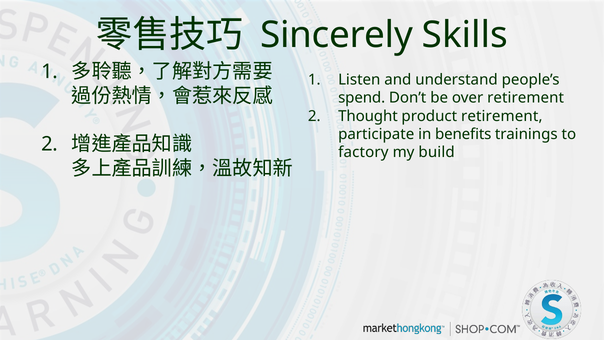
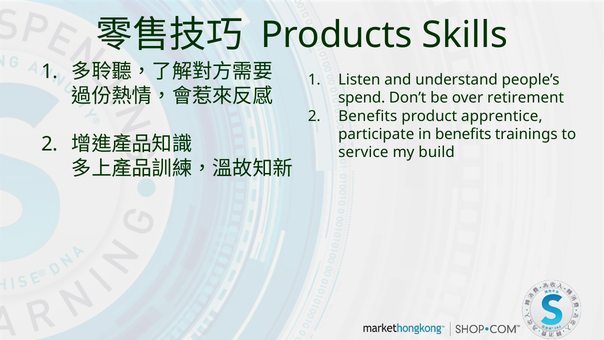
Sincerely: Sincerely -> Products (337, 35)
Thought: Thought -> Benefits (368, 116)
product retirement: retirement -> apprentice (502, 116)
factory: factory -> service (363, 152)
